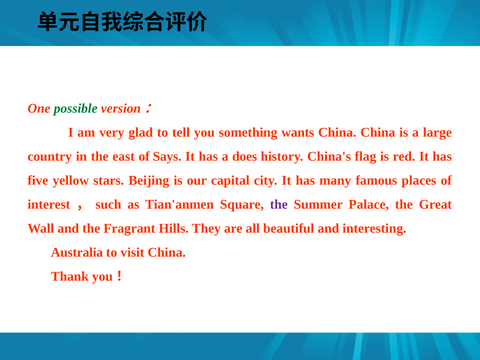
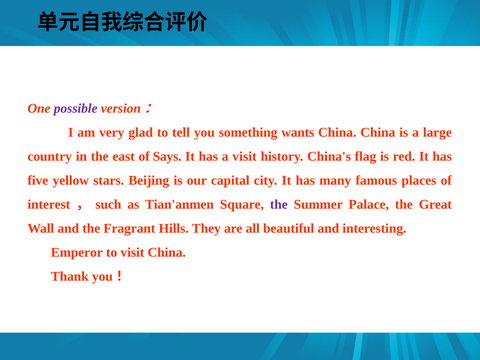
possible colour: green -> purple (76, 108)
a does: does -> visit (245, 156)
Australia: Australia -> Emperor (77, 252)
